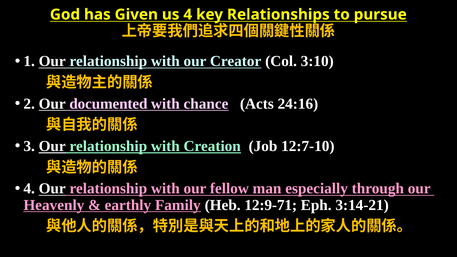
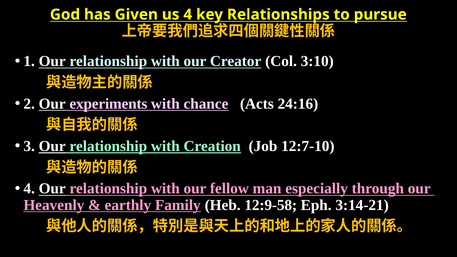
documented: documented -> experiments (108, 104)
12:9-71: 12:9-71 -> 12:9-58 (271, 205)
